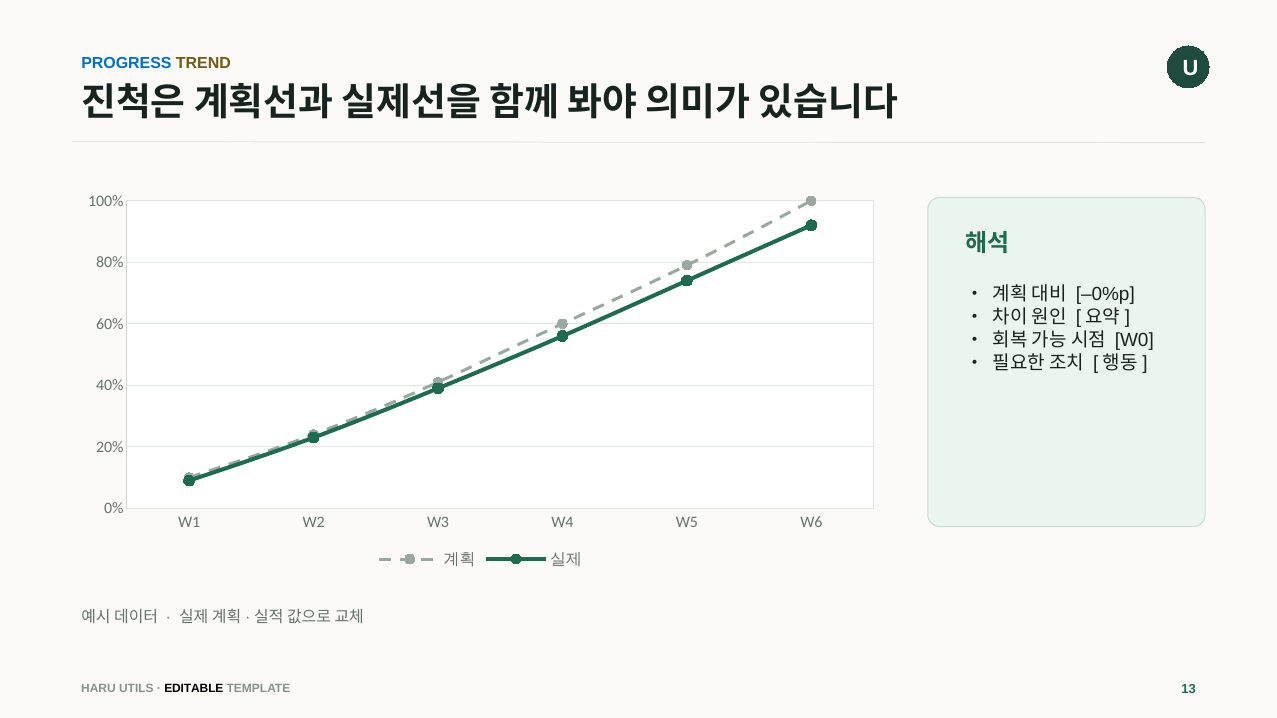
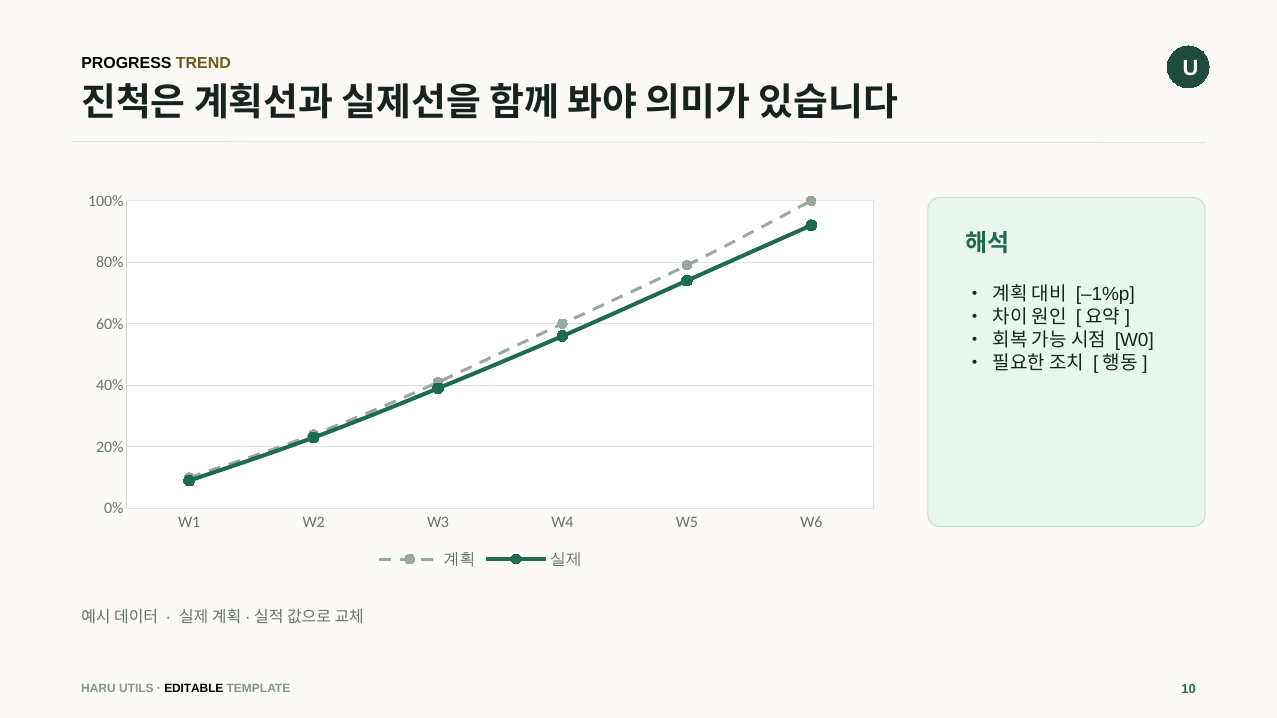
PROGRESS colour: blue -> black (126, 63)
–0%p: –0%p -> –1%p (1105, 295)
13: 13 -> 10 (1189, 689)
